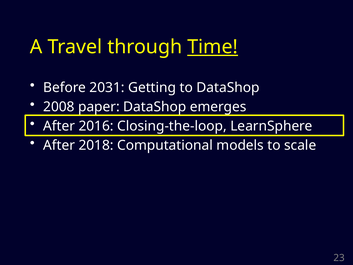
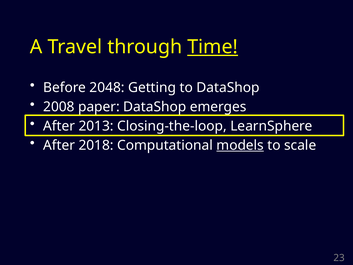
2031: 2031 -> 2048 (107, 87)
2016: 2016 -> 2013 (96, 126)
models underline: none -> present (240, 145)
